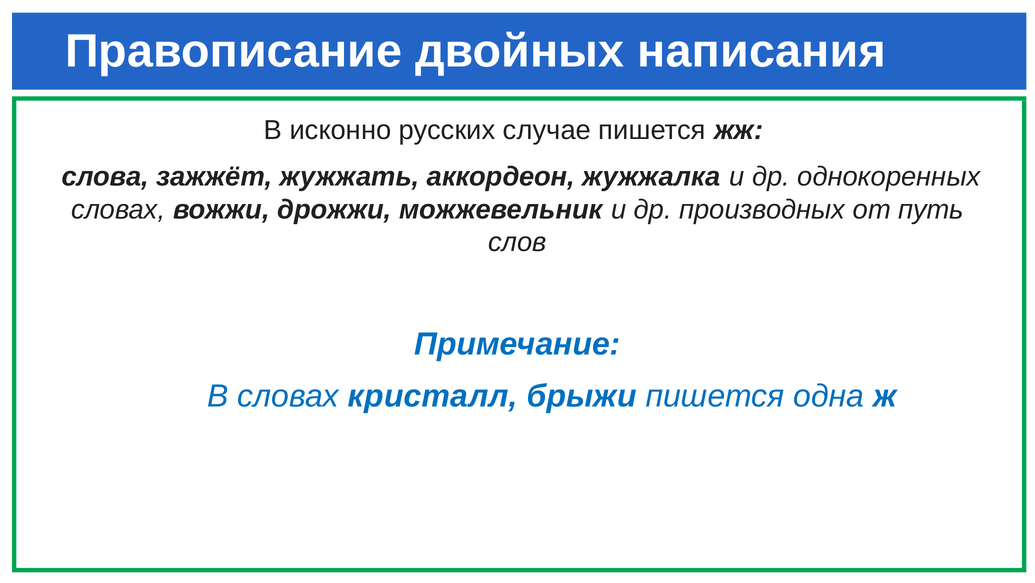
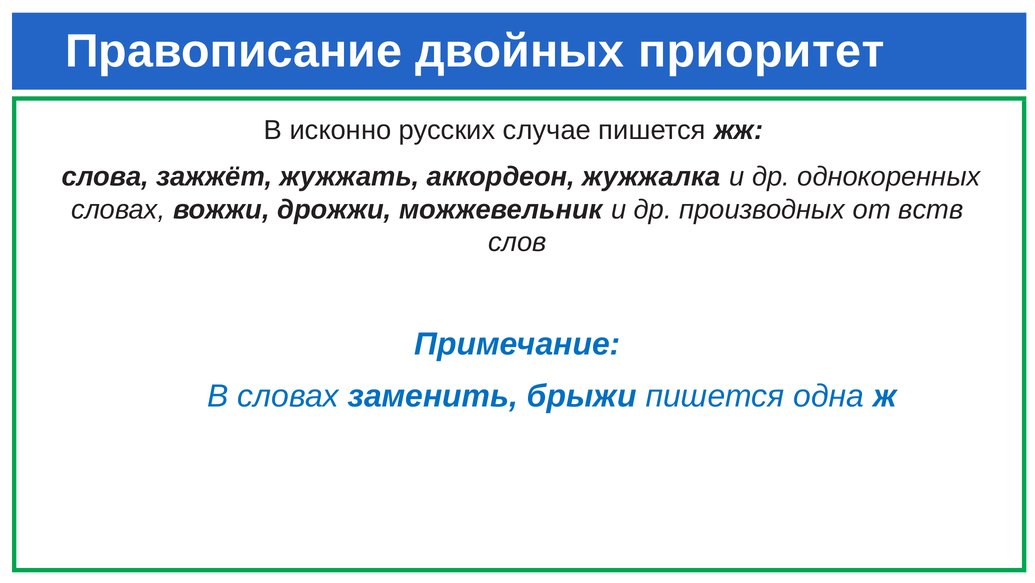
написания: написания -> приоритет (762, 51)
путь: путь -> вств (931, 209)
кристалл: кристалл -> заменить (433, 396)
